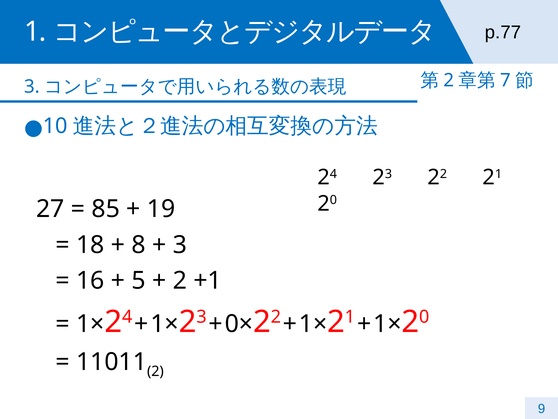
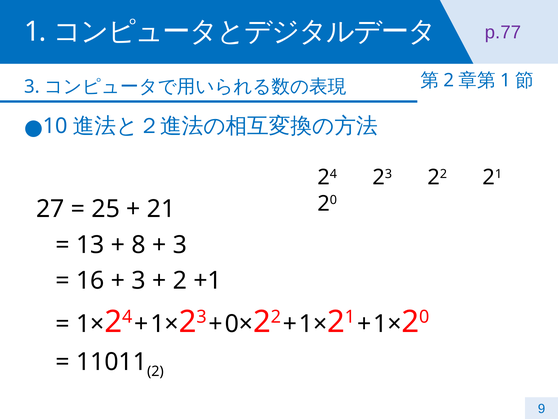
p.77 colour: black -> purple (503, 32)
7: 7 -> 1 (506, 80)
85: 85 -> 25 (106, 209)
19: 19 -> 21 (161, 209)
18: 18 -> 13 (90, 245)
5: 5 -> 3 (139, 280)
